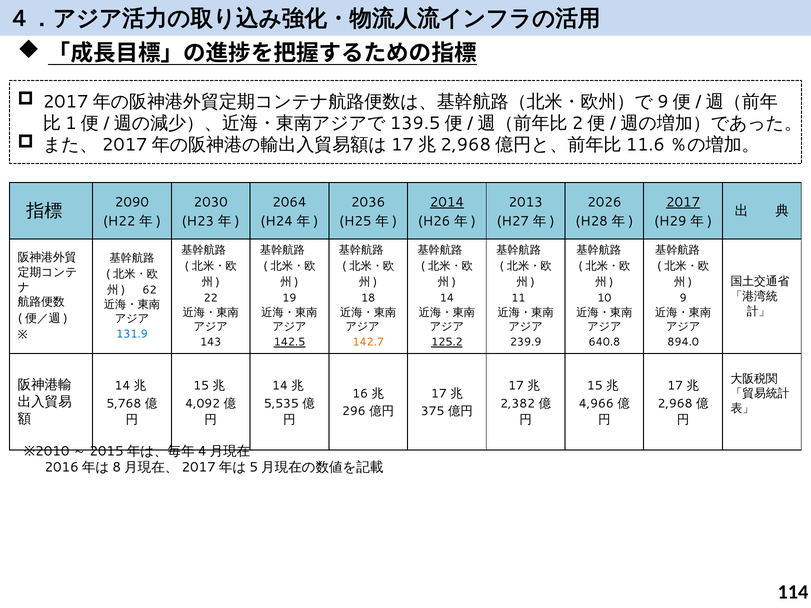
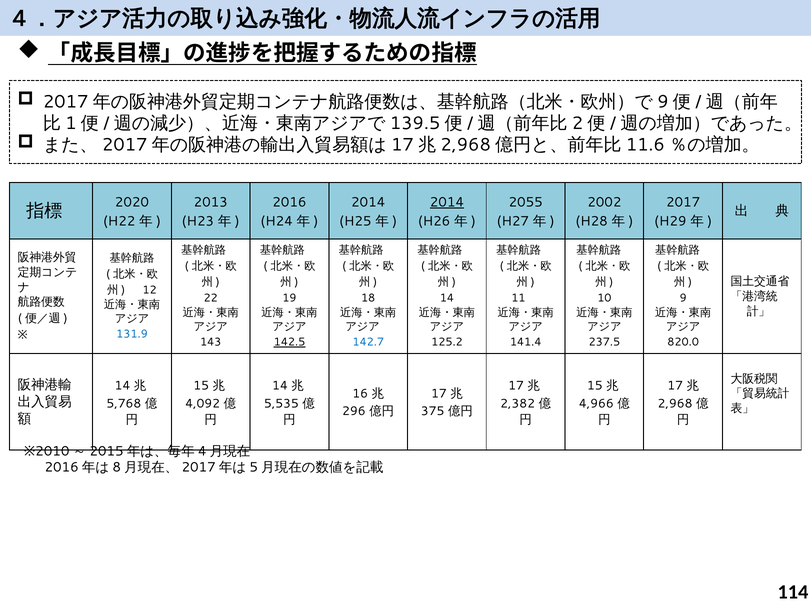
2090: 2090 -> 2020 (132, 202)
2030: 2030 -> 2013 (211, 202)
2064: 2064 -> 2016 (289, 202)
2036: 2036 -> 2014 (368, 202)
2013: 2013 -> 2055 (526, 202)
2026: 2026 -> 2002 (604, 202)
2017 underline: present -> none (683, 202)
62: 62 -> 12 (150, 290)
142.7 colour: orange -> blue (368, 342)
125.2 underline: present -> none (447, 342)
239.9: 239.9 -> 141.4 (526, 342)
640.8: 640.8 -> 237.5 (604, 342)
894.0: 894.0 -> 820.0 (683, 342)
